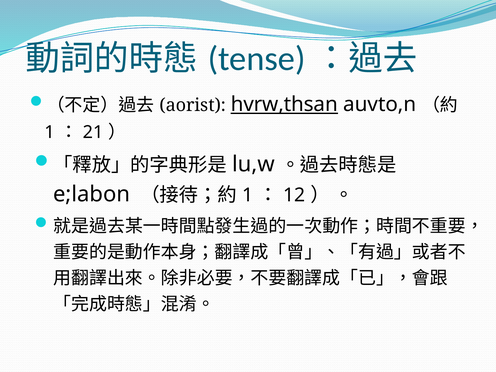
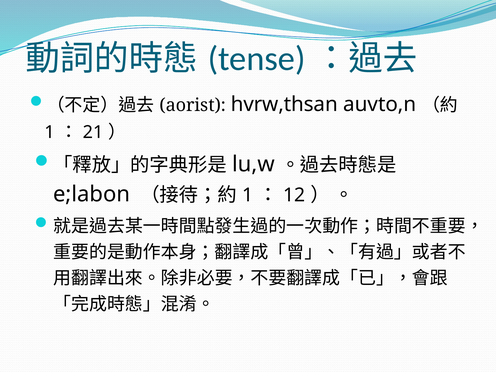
hvrw,thsan underline: present -> none (284, 104)
